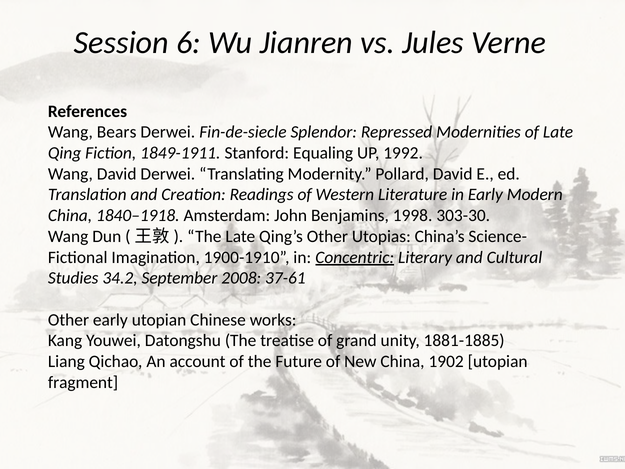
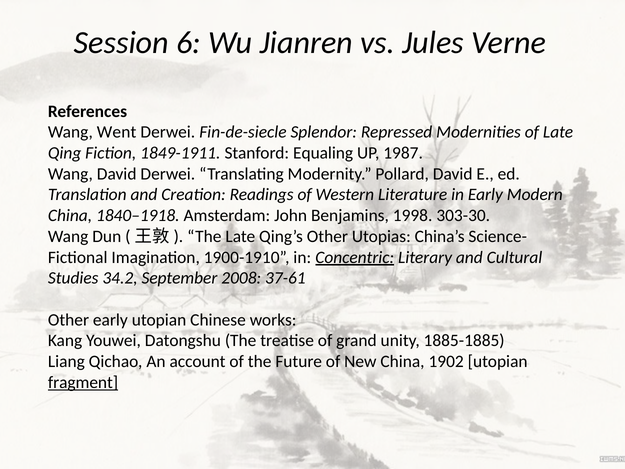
Bears: Bears -> Went (117, 132)
1992: 1992 -> 1987 (403, 153)
1881-1885: 1881-1885 -> 1885-1885 (464, 341)
fragment underline: none -> present (83, 382)
